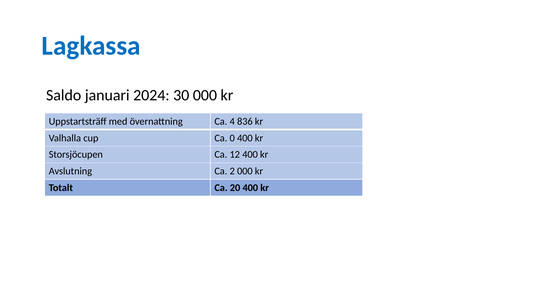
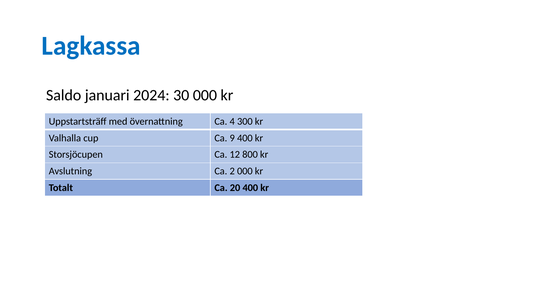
836: 836 -> 300 (245, 121)
0: 0 -> 9 (232, 138)
12 400: 400 -> 800 (250, 154)
